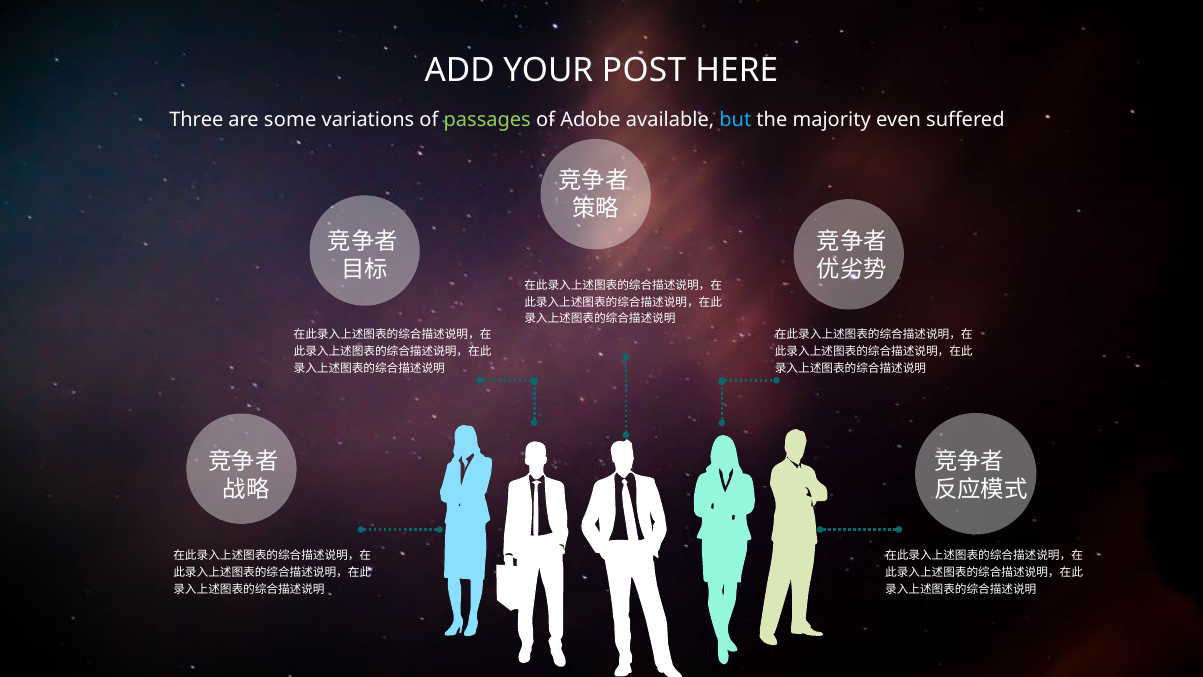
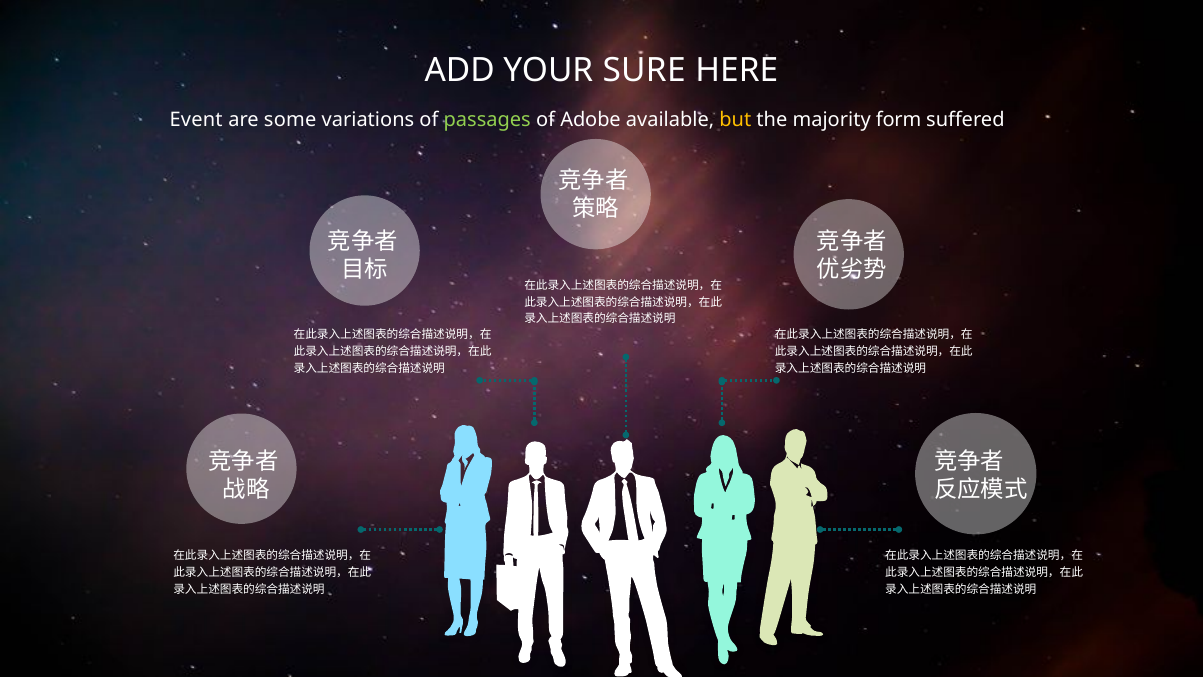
POST: POST -> SURE (644, 71)
Three: Three -> Event (196, 120)
but colour: light blue -> yellow (735, 120)
even: even -> form (899, 120)
